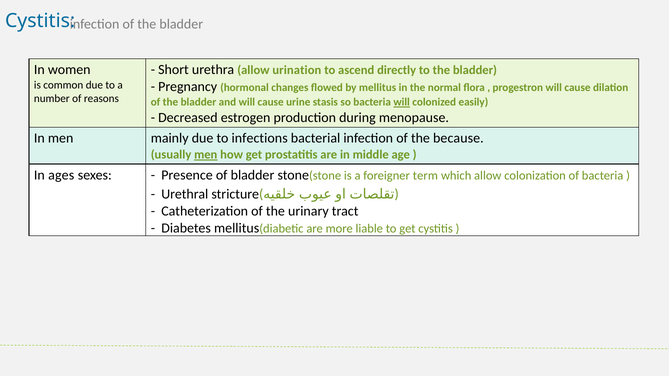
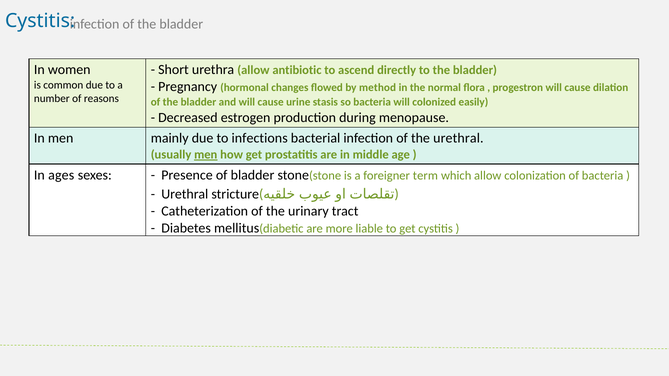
urination: urination -> antibiotic (297, 70)
mellitus: mellitus -> method (378, 88)
will underline: present -> none (402, 102)
the because: because -> urethral (458, 138)
